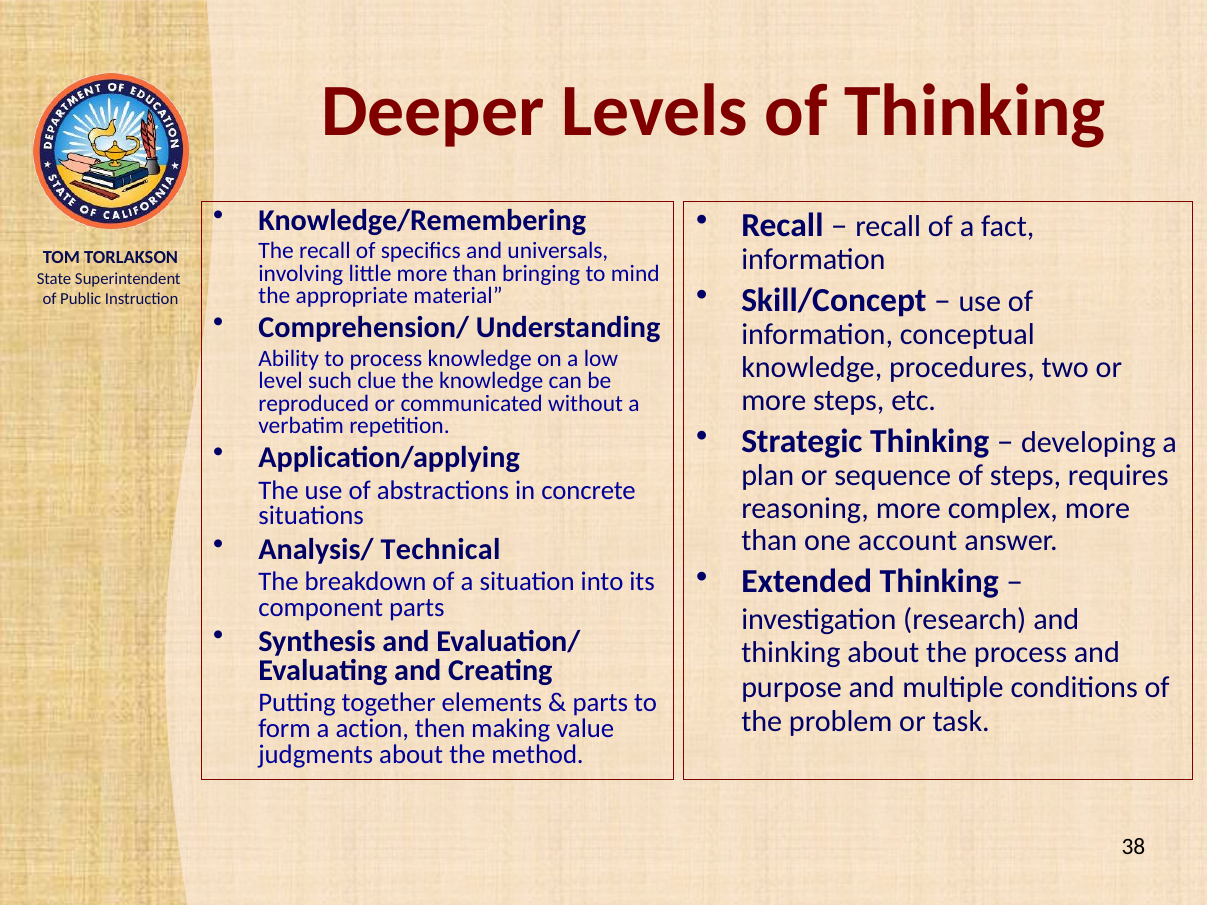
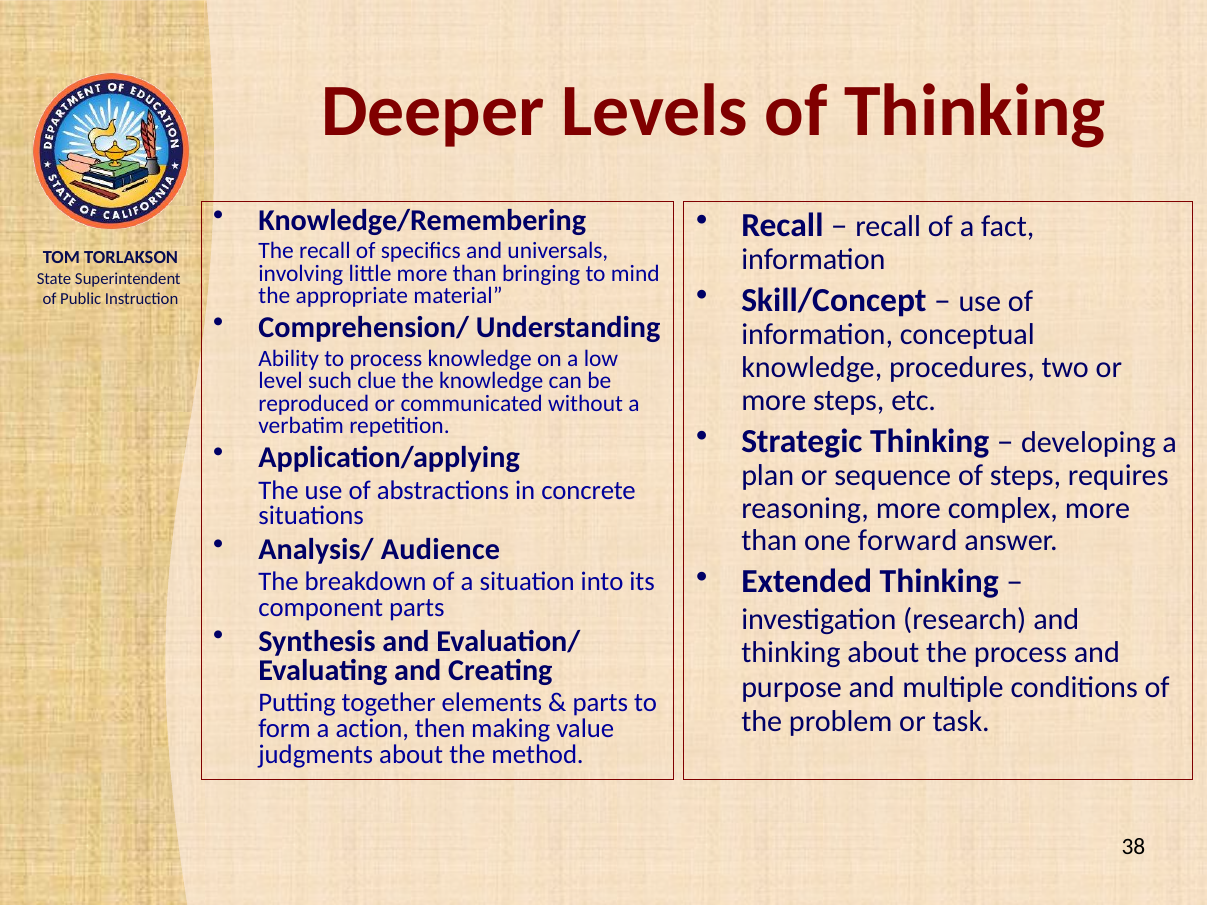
account: account -> forward (908, 541)
Technical: Technical -> Audience (441, 549)
